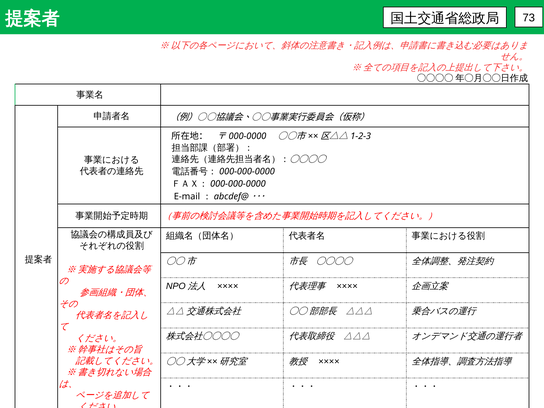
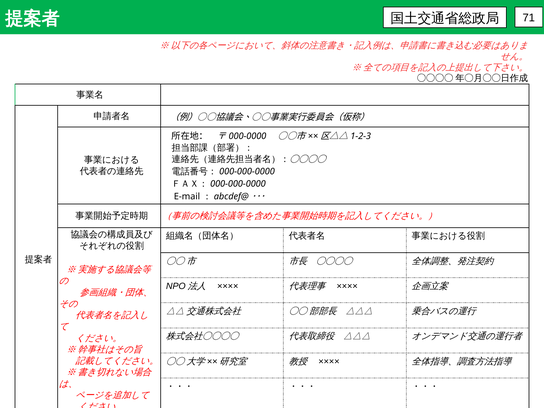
73: 73 -> 71 (529, 18)
